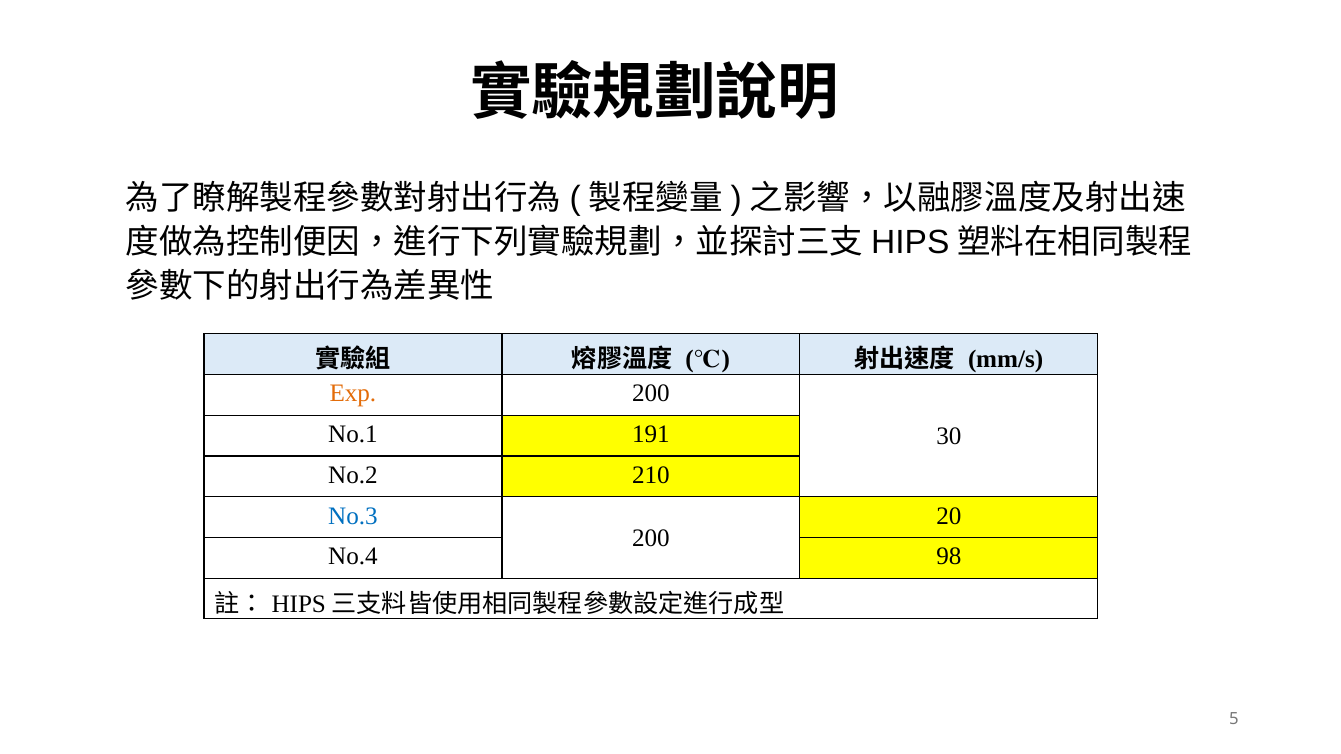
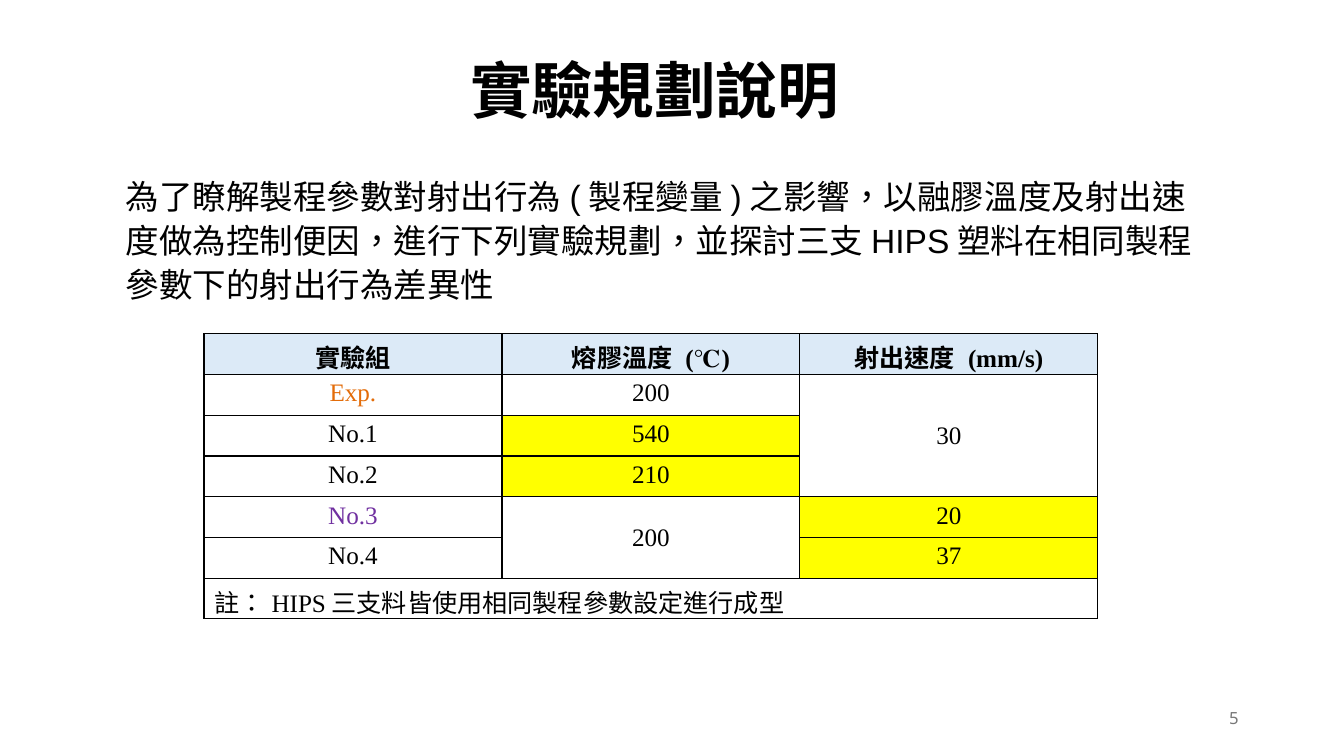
191: 191 -> 540 (651, 435)
No.3 colour: blue -> purple (353, 516)
98: 98 -> 37 (949, 557)
